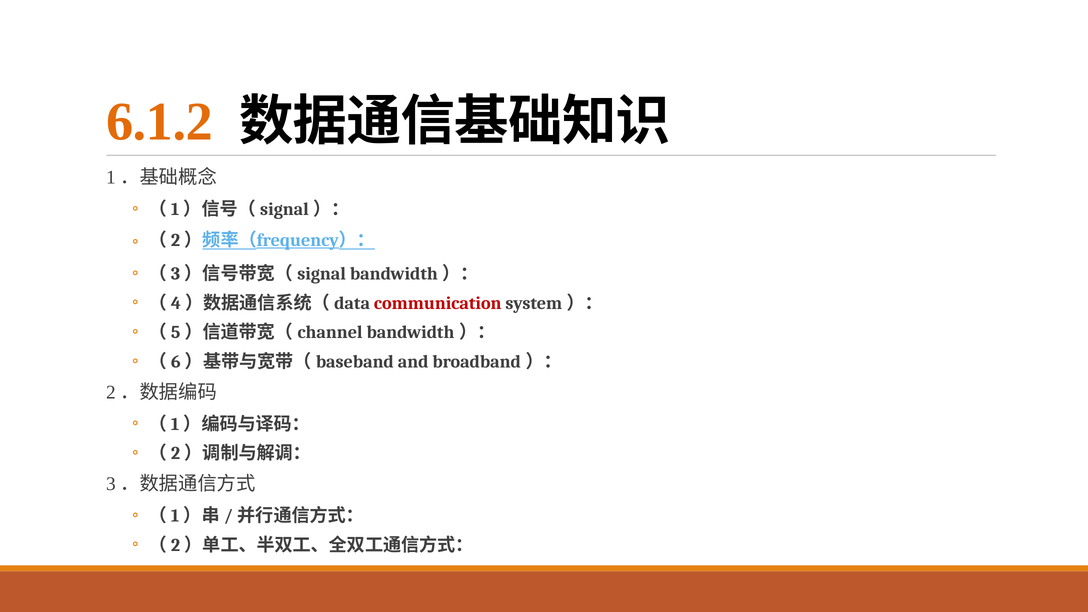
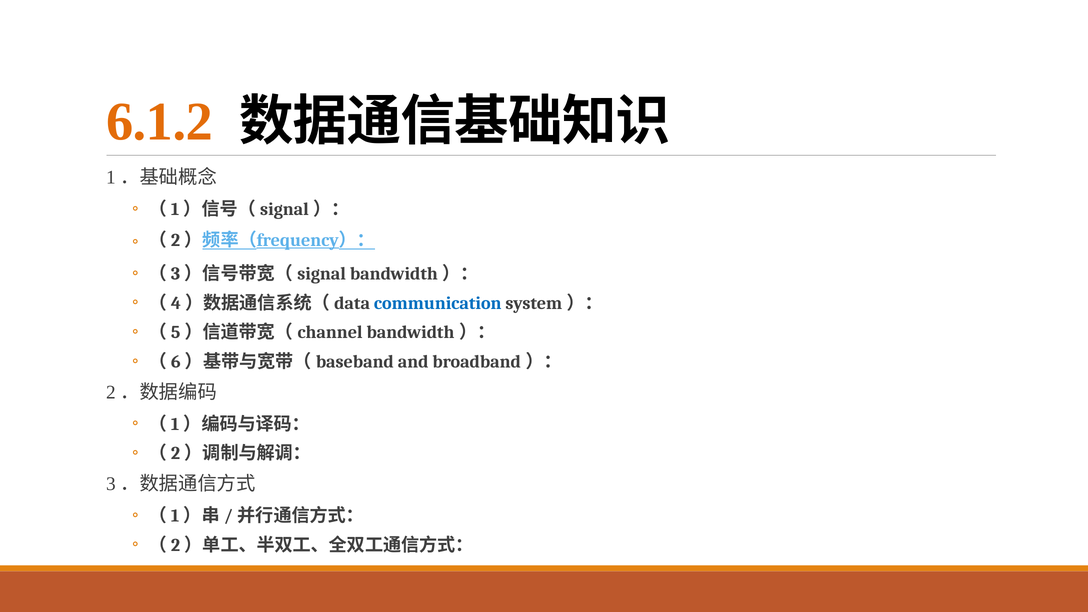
communication colour: red -> blue (438, 303)
